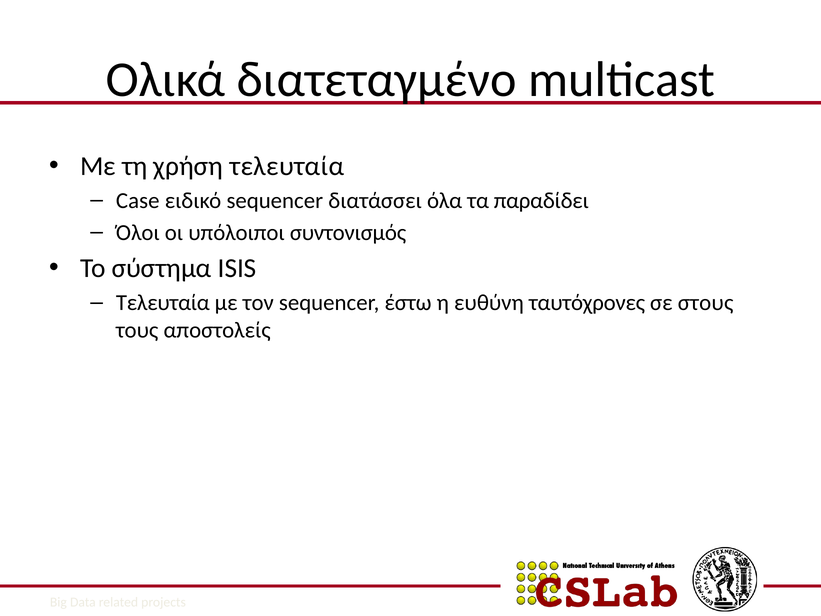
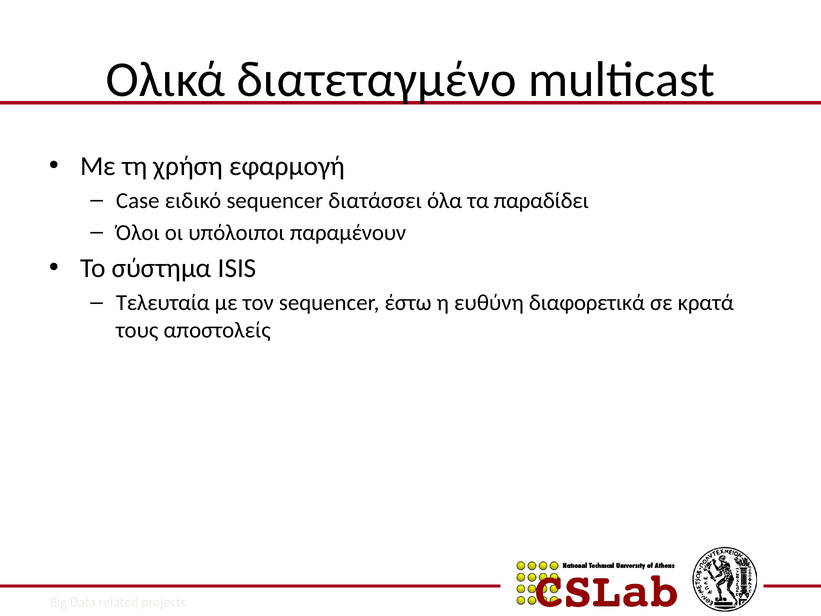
χρήση τελευταία: τελευταία -> εφαρμογή (287, 166)
συντονισμός: συντονισμός -> παραμένουν (348, 232)
ταυτόχρονες: ταυτόχρονες -> διαφορετικά (587, 303)
στους: στους -> κρατά (706, 303)
